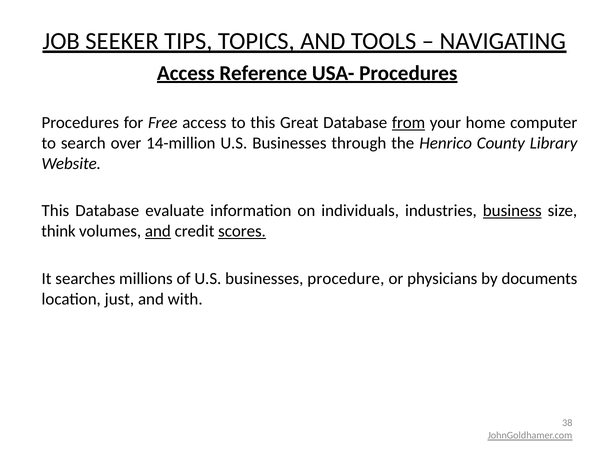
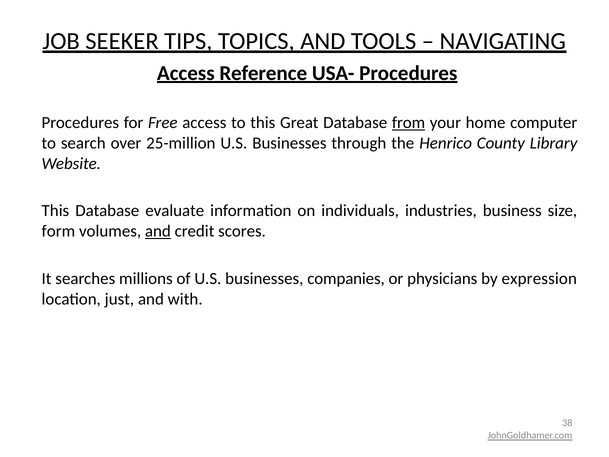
14-million: 14-million -> 25-million (181, 143)
business underline: present -> none (512, 211)
think: think -> form (58, 231)
scores underline: present -> none (242, 231)
procedure: procedure -> companies (346, 279)
documents: documents -> expression (539, 279)
